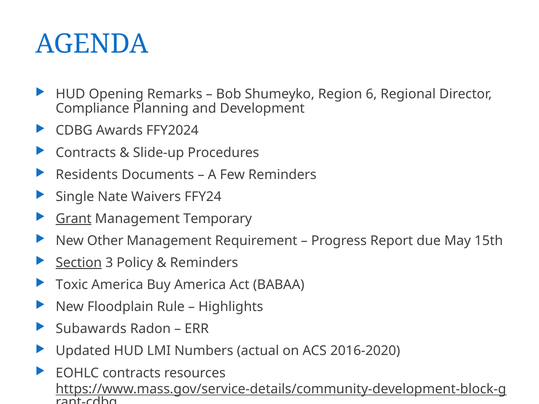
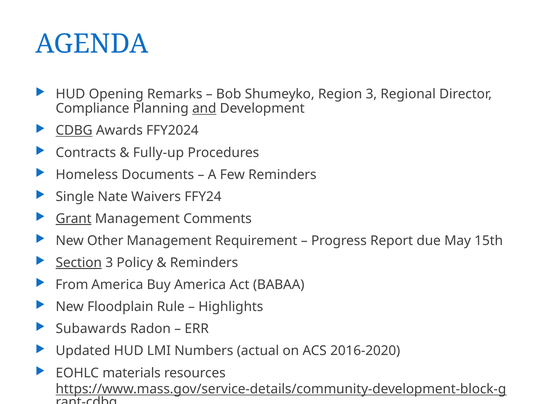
Region 6: 6 -> 3 (371, 94)
and underline: none -> present (204, 109)
CDBG underline: none -> present (74, 131)
Slide-up: Slide-up -> Fully-up (158, 153)
Residents: Residents -> Homeless (87, 175)
Temporary: Temporary -> Comments (218, 219)
Toxic: Toxic -> From (72, 285)
EOHLC contracts: contracts -> materials (132, 373)
